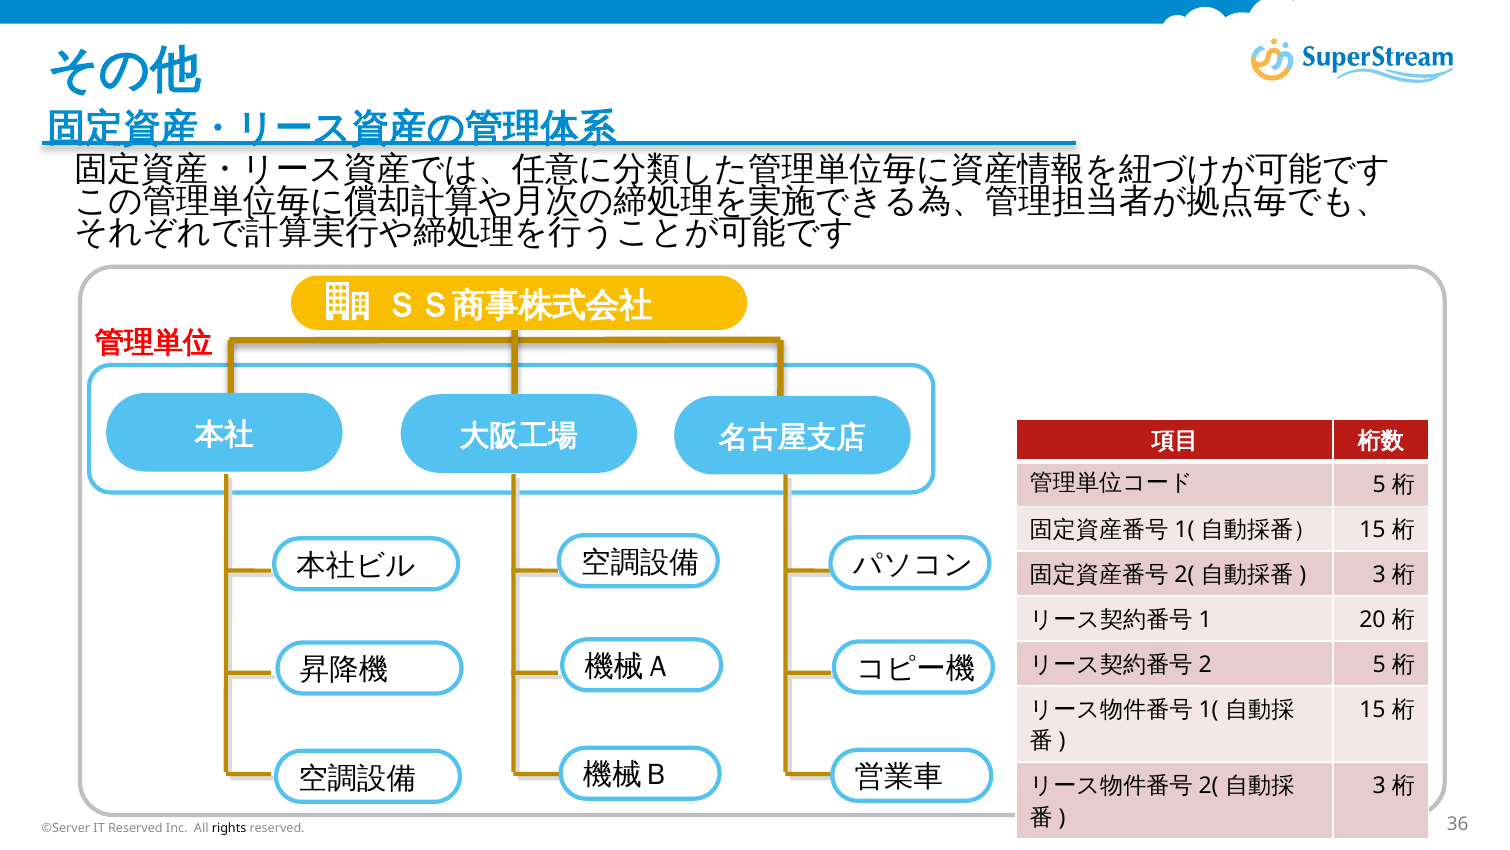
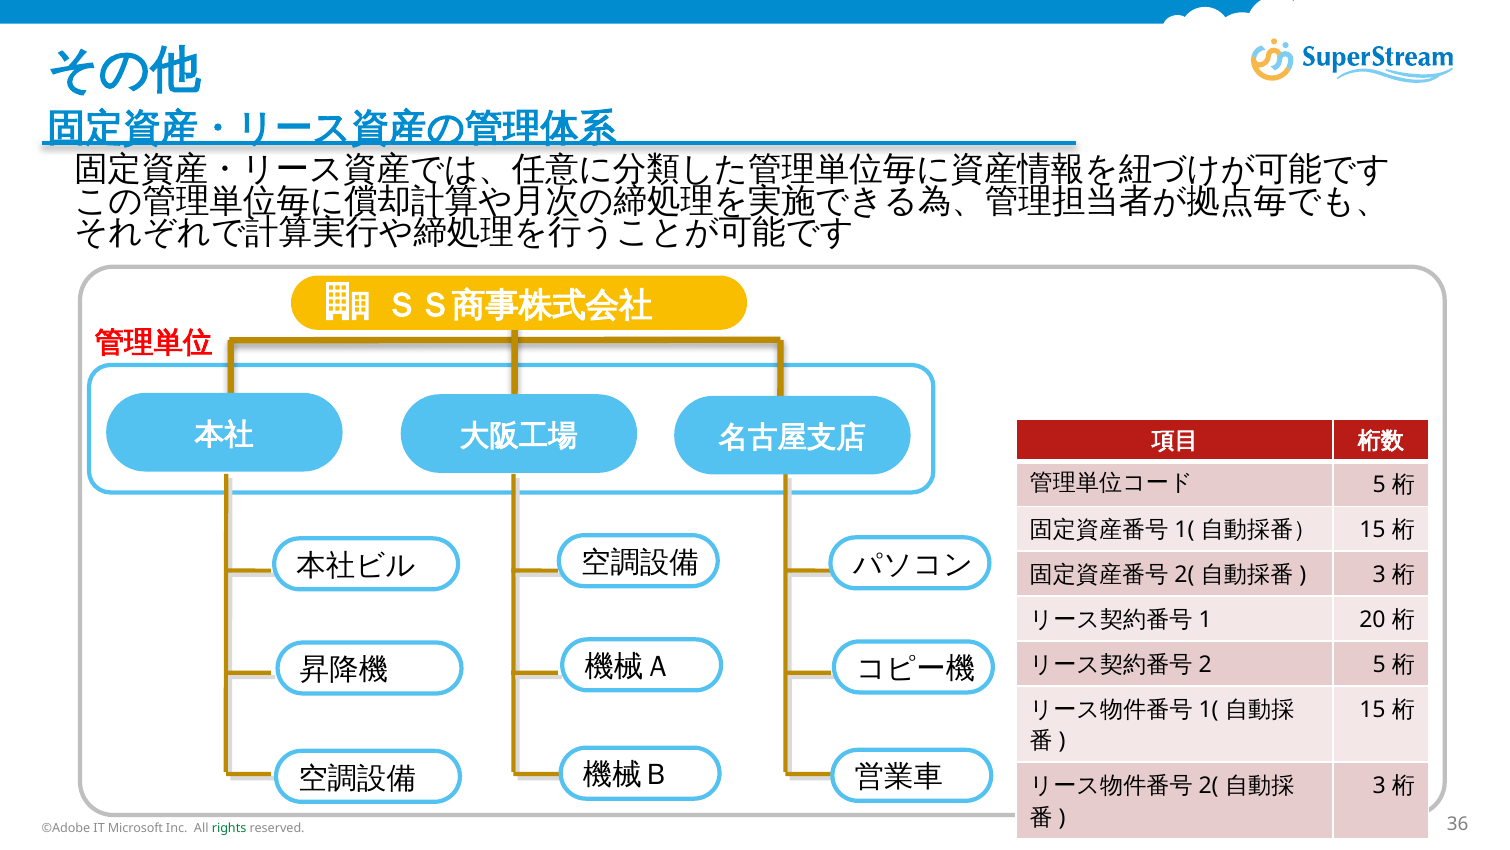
©Server: ©Server -> ©Adobe (66, 828)
IT Reserved: Reserved -> Microsoft (135, 828)
rights colour: black -> green (229, 828)
